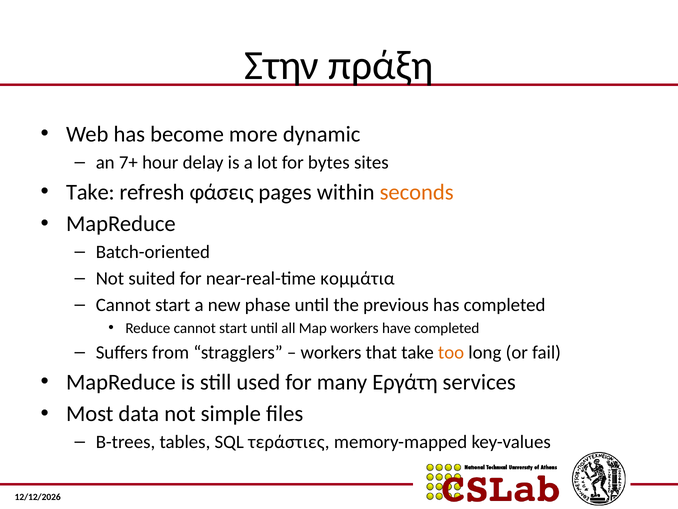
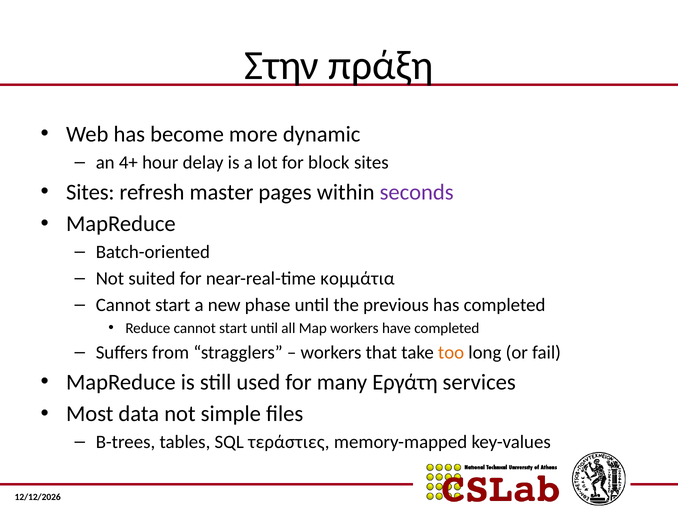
7+: 7+ -> 4+ (128, 162)
bytes: bytes -> block (329, 162)
Take: Take -> Sites (90, 192)
φάσεις: φάσεις -> master (222, 192)
seconds colour: orange -> purple (417, 192)
